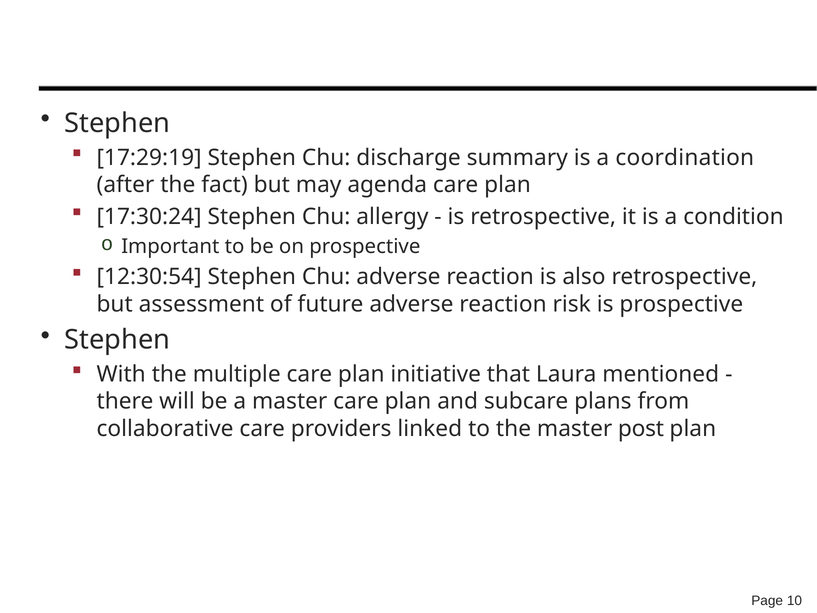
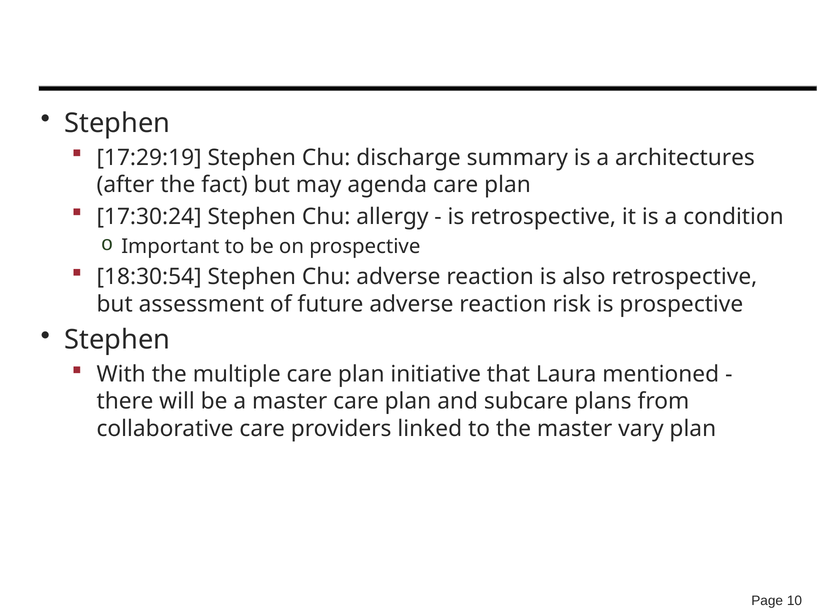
coordination: coordination -> architectures (685, 157)
12:30:54: 12:30:54 -> 18:30:54 (149, 277)
post: post -> vary (641, 429)
